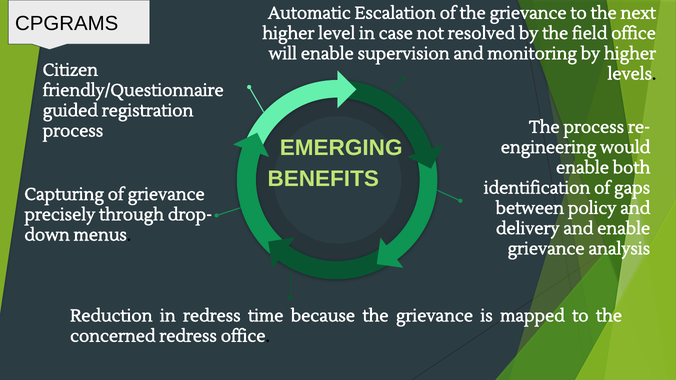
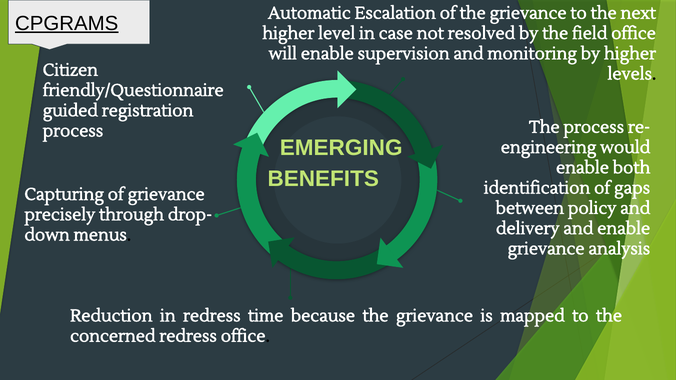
CPGRAMS underline: none -> present (67, 23)
